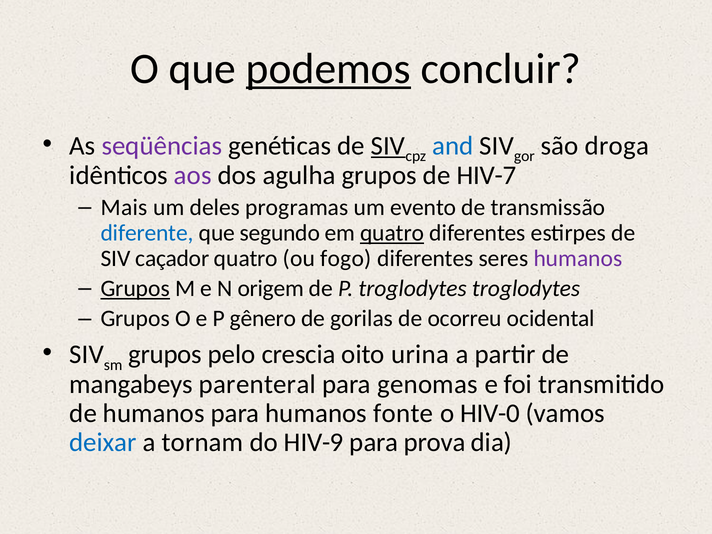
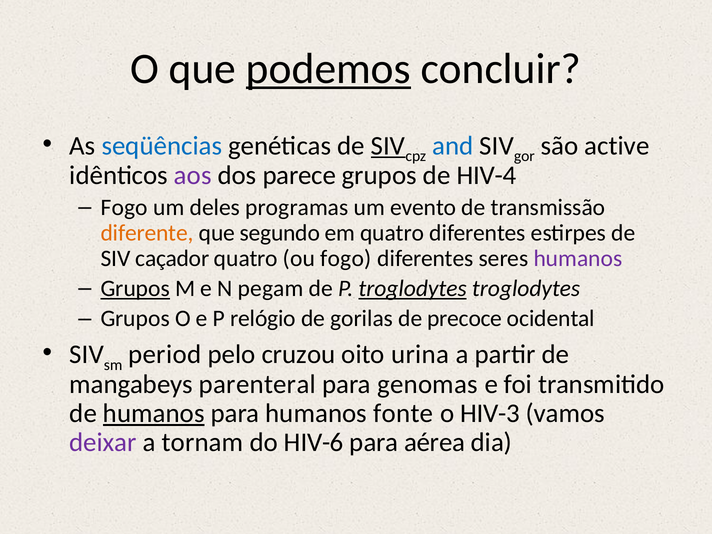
seqüências colour: purple -> blue (162, 146)
droga: droga -> active (617, 146)
agulha: agulha -> parece (299, 176)
HIV-7: HIV-7 -> HIV-4 (486, 176)
Mais: Mais -> Fogo (124, 208)
diferente colour: blue -> orange (147, 233)
quatro underline: present -> none (392, 233)
origem: origem -> pegam (271, 289)
troglodytes underline: none -> present (413, 289)
gênero: gênero -> relógio (263, 319)
ocorreu: ocorreu -> precoce (465, 319)
grupos: grupos -> period (165, 355)
crescia: crescia -> cruzou (298, 355)
humanos underline: none -> present (154, 413)
HIV-0: HIV-0 -> HIV-3 (490, 413)
deixar colour: blue -> purple (103, 443)
HIV-9: HIV-9 -> HIV-6 (314, 443)
prova: prova -> aérea (435, 443)
